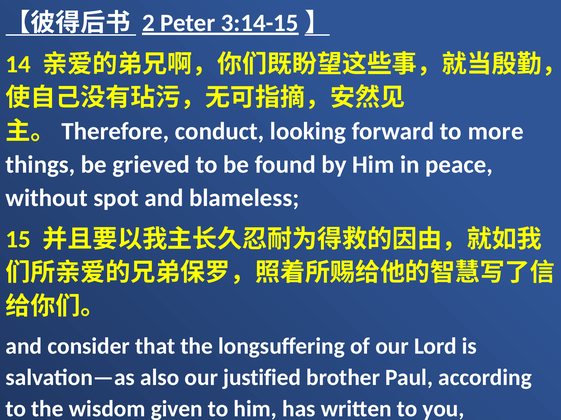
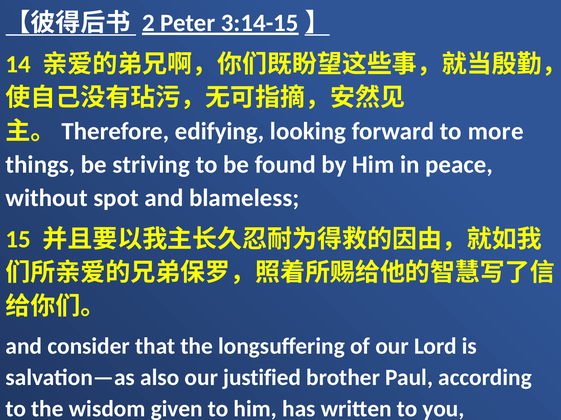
conduct: conduct -> edifying (220, 131)
grieved: grieved -> striving (151, 165)
